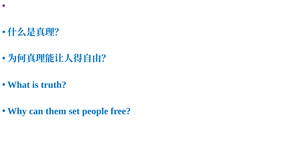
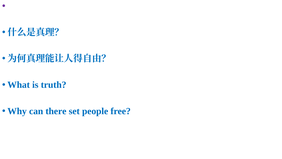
them: them -> there (56, 111)
